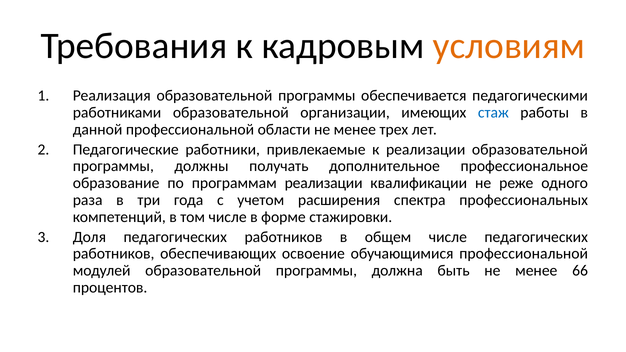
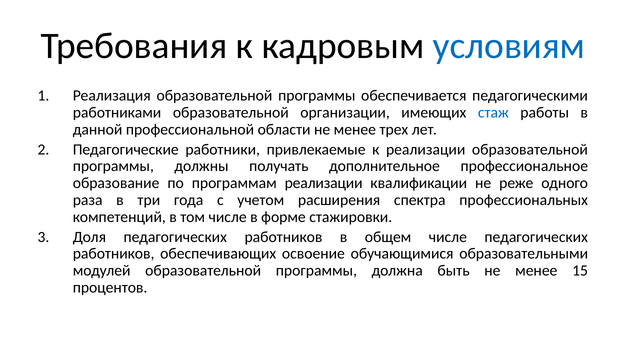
условиям colour: orange -> blue (509, 46)
обучающимися профессиональной: профессиональной -> образовательными (524, 254)
66: 66 -> 15 (580, 271)
